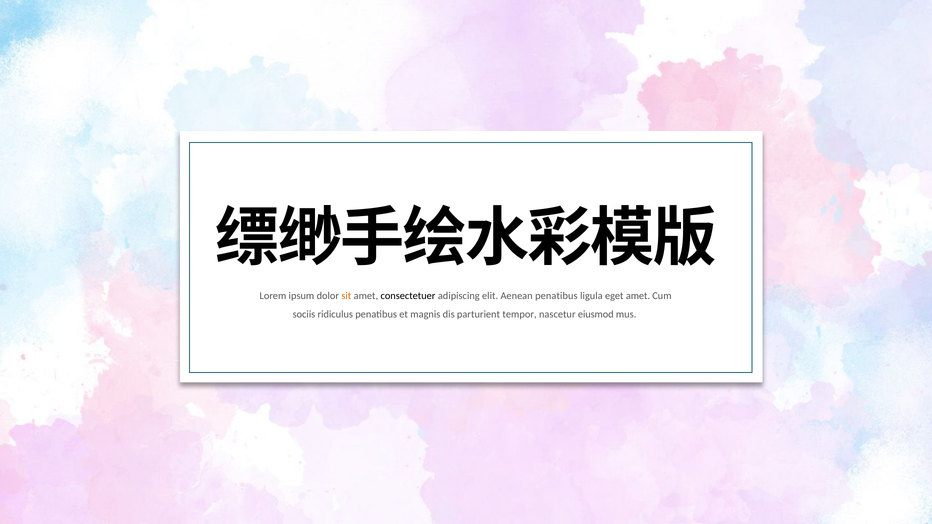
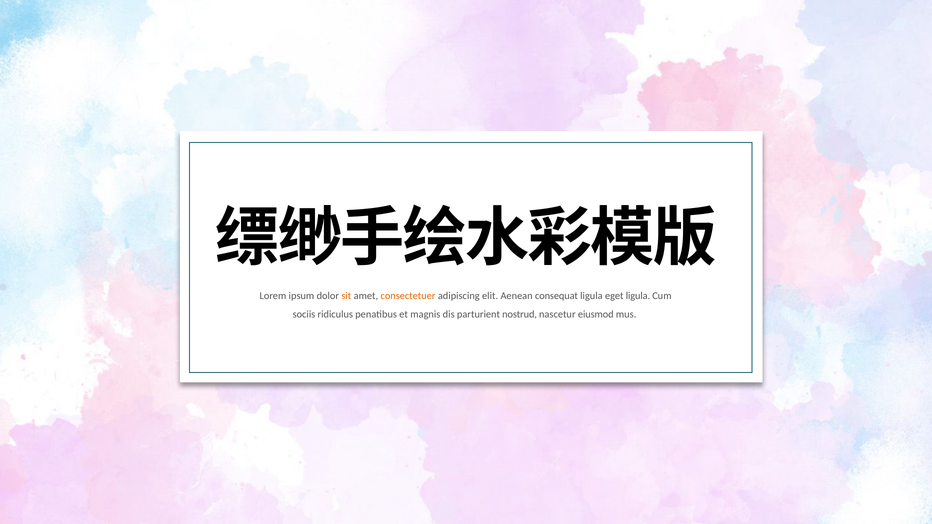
consectetuer colour: black -> orange (408, 296)
Aenean penatibus: penatibus -> consequat (557, 296)
eget amet: amet -> ligula (638, 296)
tempor: tempor -> nostrud (520, 314)
